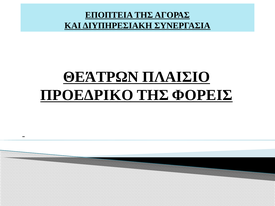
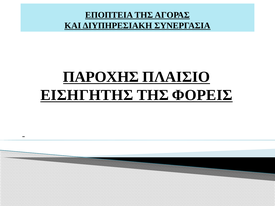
ΘΕΆΤΡΩΝ: ΘΕΆΤΡΩΝ -> ΠΑΡΟΧΗΣ (101, 77)
ΠΡΟΕΔΡΙΚΟ: ΠΡΟΕΔΡΙΚΟ -> ΕΙΣΗΓΗΤΗΣ (87, 95)
